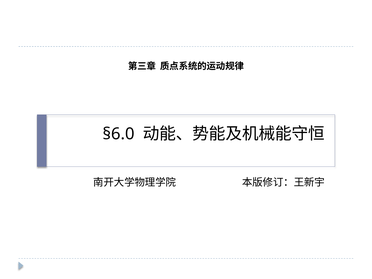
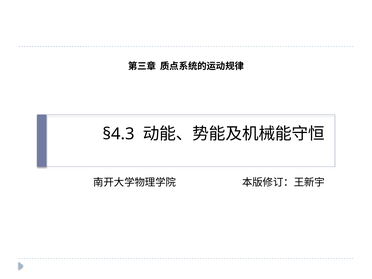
§6.0: §6.0 -> §4.3 (119, 134)
